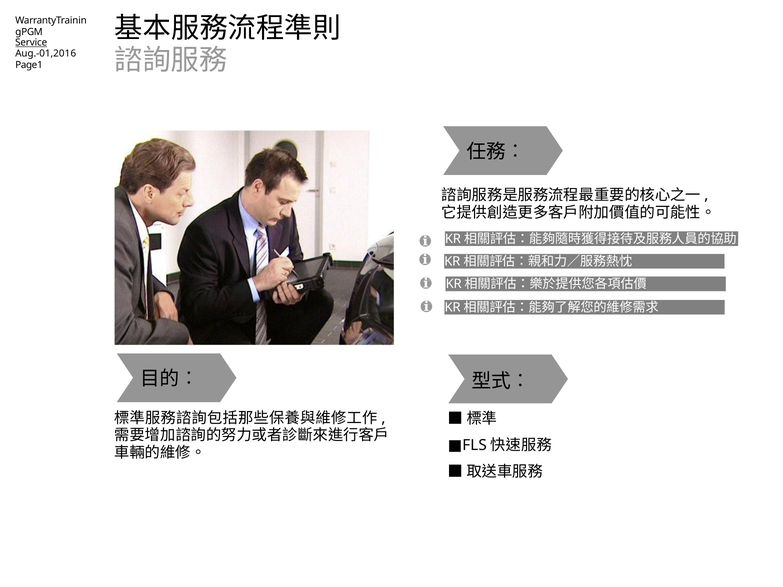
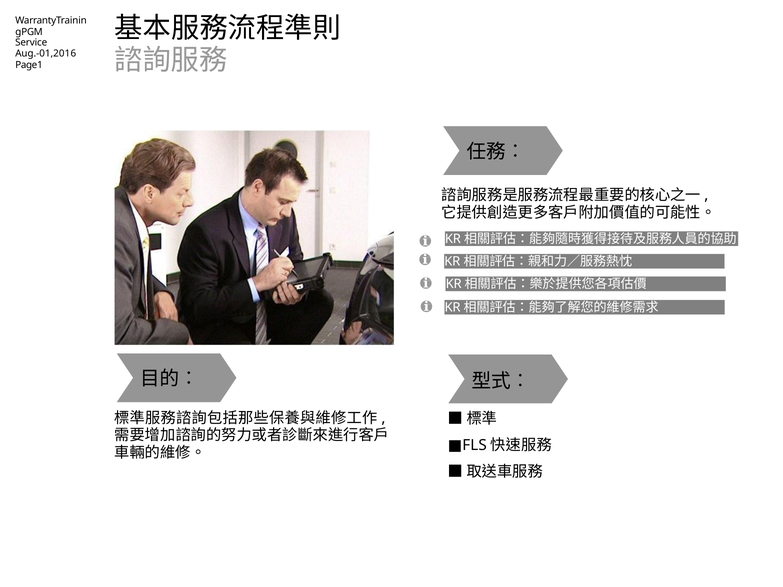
Service underline: present -> none (31, 42)
